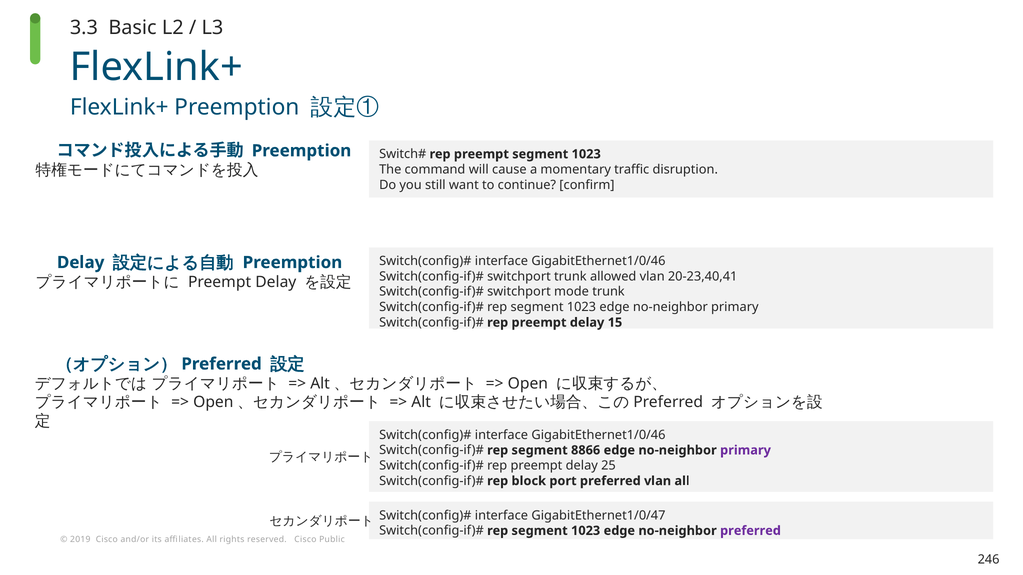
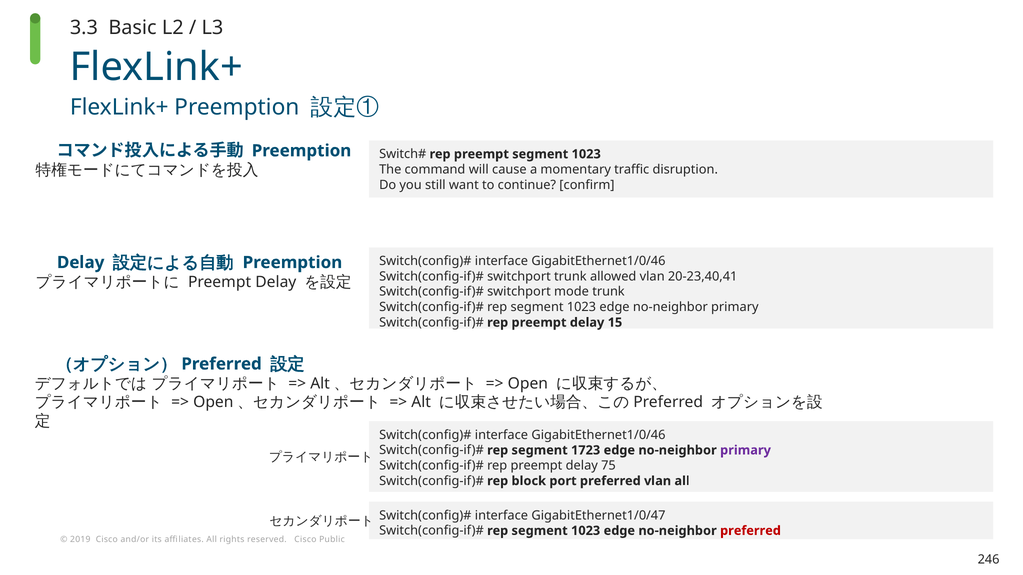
8866: 8866 -> 1723 (586, 451)
25: 25 -> 75 (609, 466)
preferred colour: purple -> red (750, 531)
